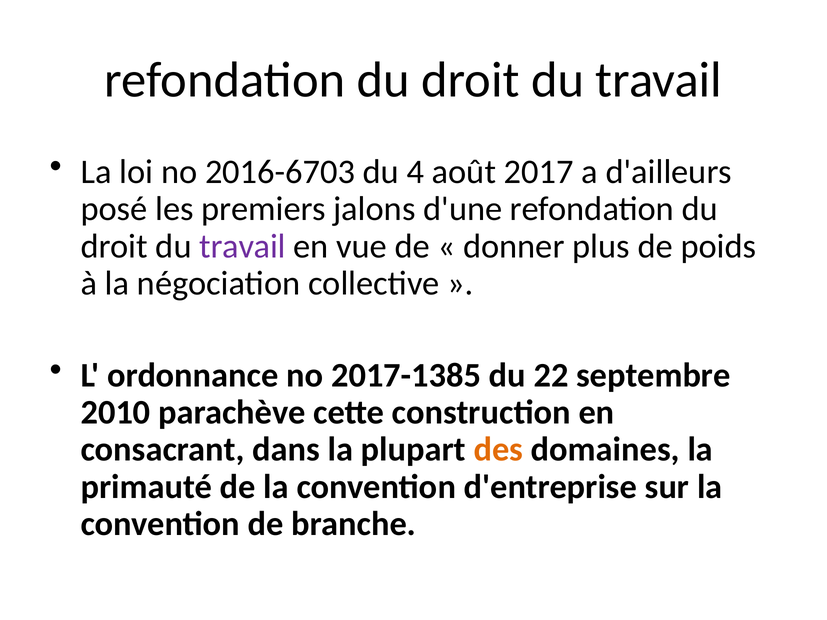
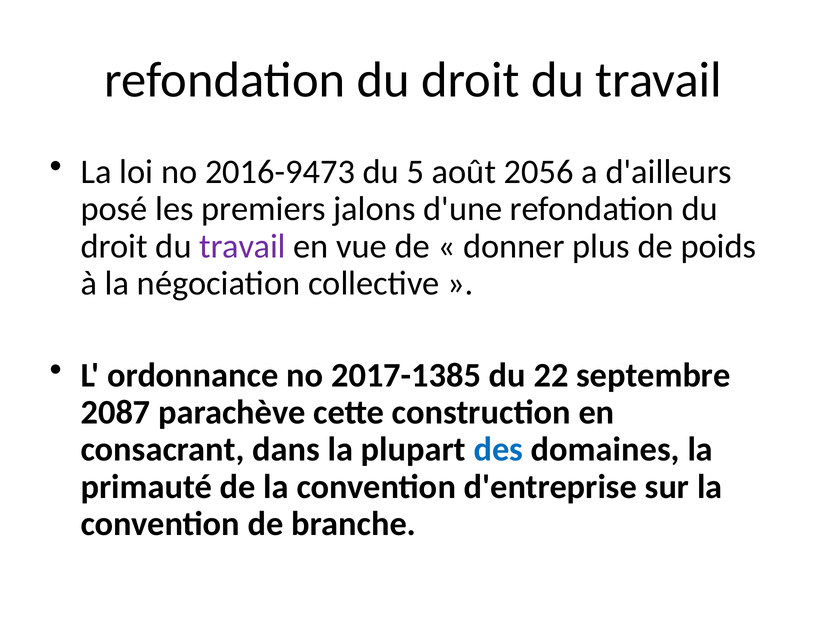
2016-6703: 2016-6703 -> 2016-9473 (280, 172)
4: 4 -> 5 (415, 172)
2017: 2017 -> 2056 (539, 172)
2010: 2010 -> 2087 (116, 413)
des colour: orange -> blue (498, 450)
